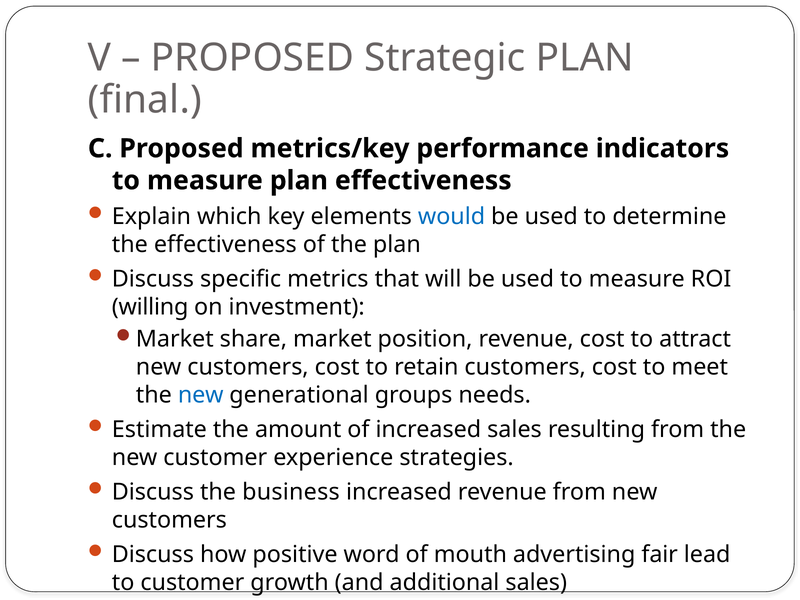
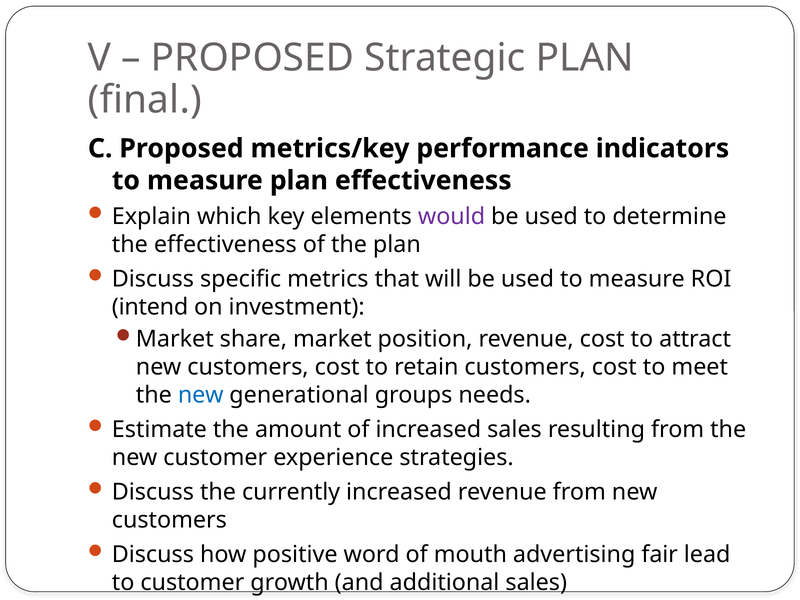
would colour: blue -> purple (452, 217)
willing: willing -> intend (150, 307)
business: business -> currently (291, 492)
